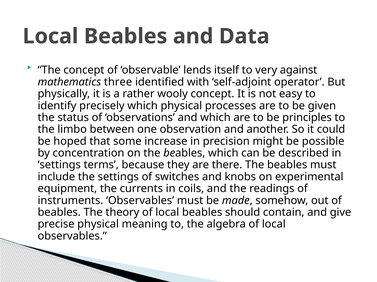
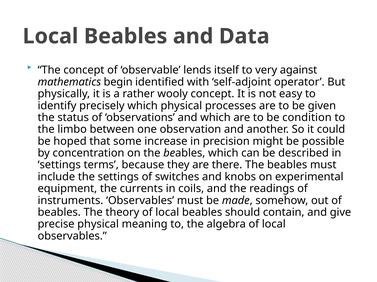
three: three -> begin (118, 82)
principles: principles -> condition (307, 118)
